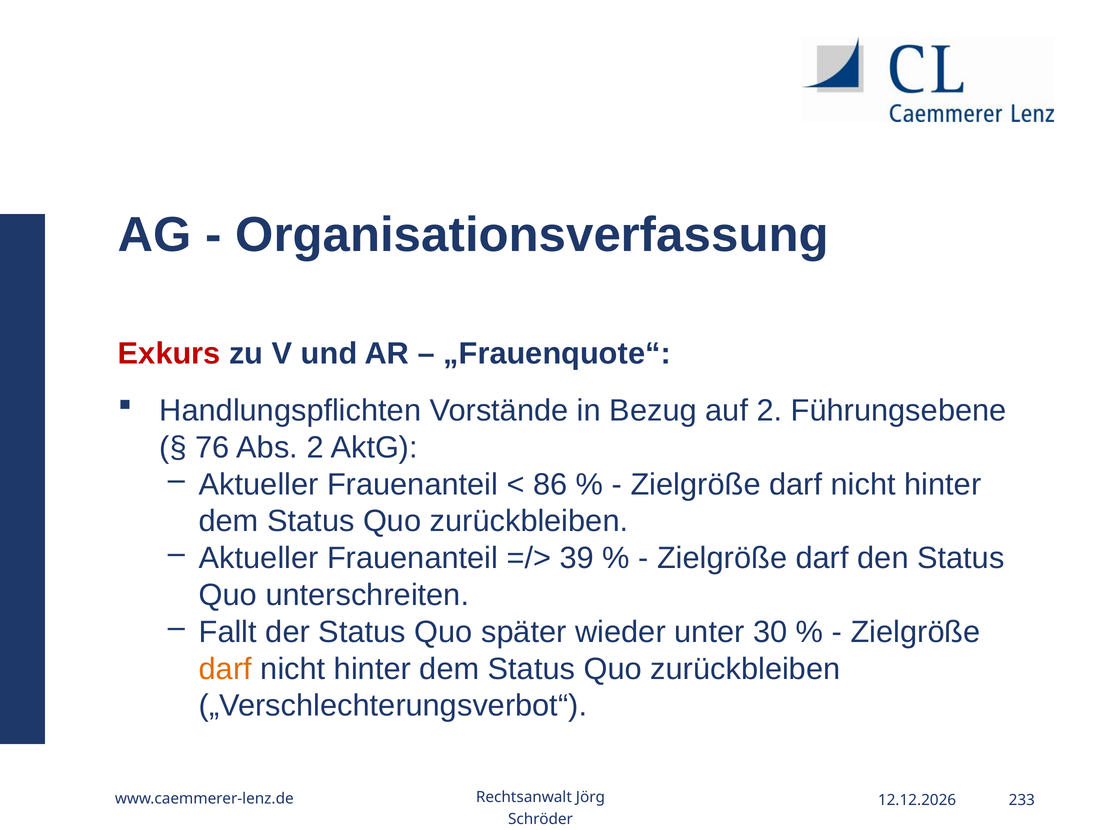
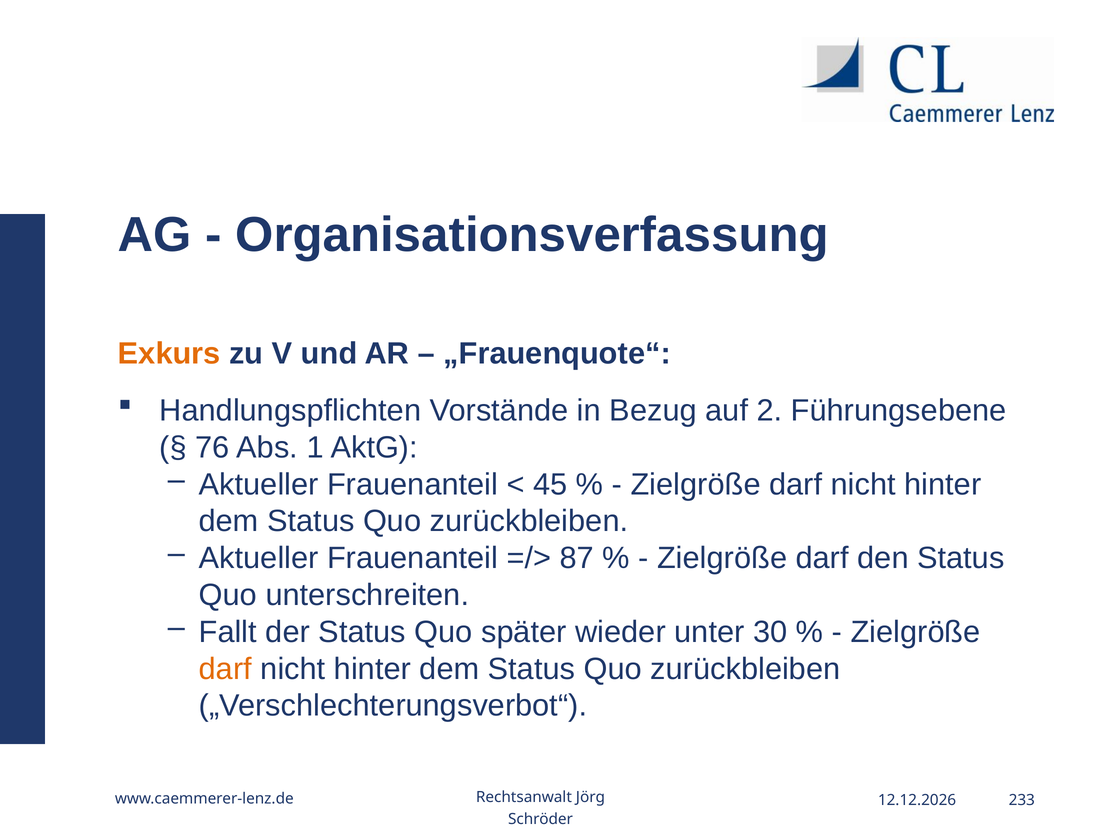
Exkurs colour: red -> orange (169, 354)
Abs 2: 2 -> 1 (315, 448)
86: 86 -> 45 (550, 485)
39: 39 -> 87 (577, 558)
